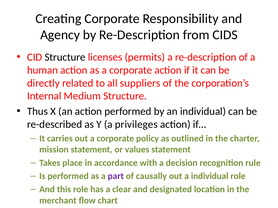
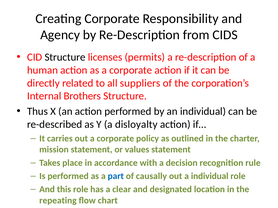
Medium: Medium -> Brothers (82, 96)
privileges: privileges -> disloyalty (136, 125)
part colour: purple -> blue (116, 176)
merchant: merchant -> repeating (58, 201)
